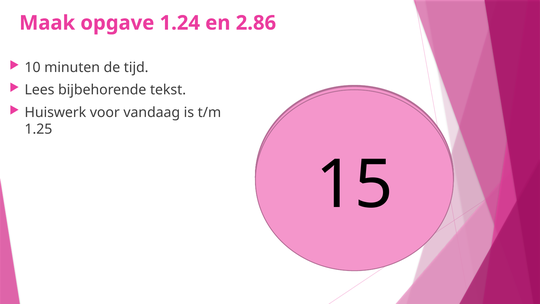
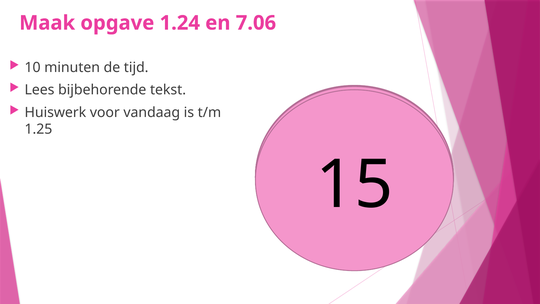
2.86: 2.86 -> 7.06 (256, 23)
